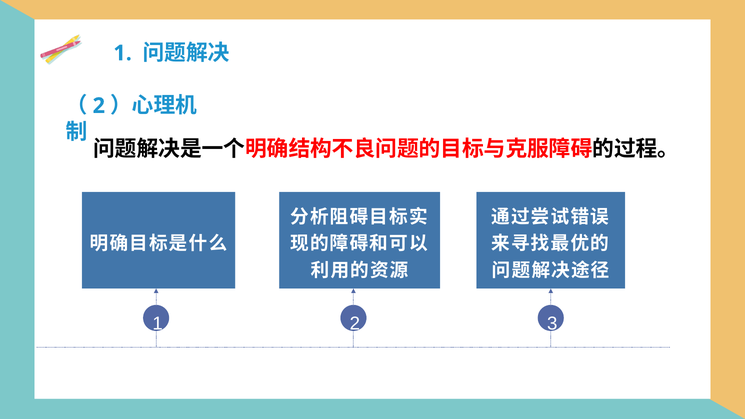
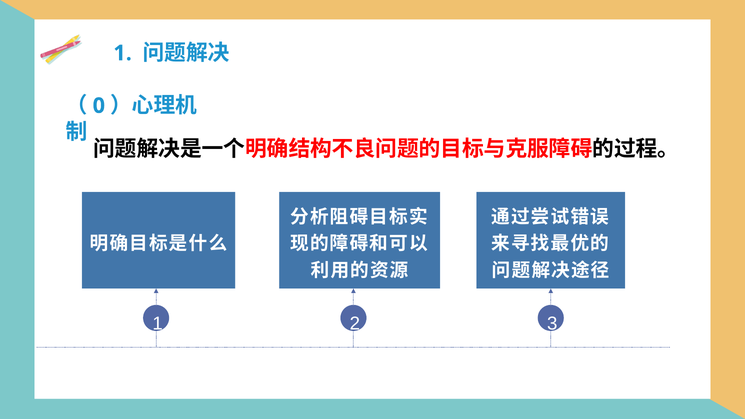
2: 2 -> 0 (99, 106)
